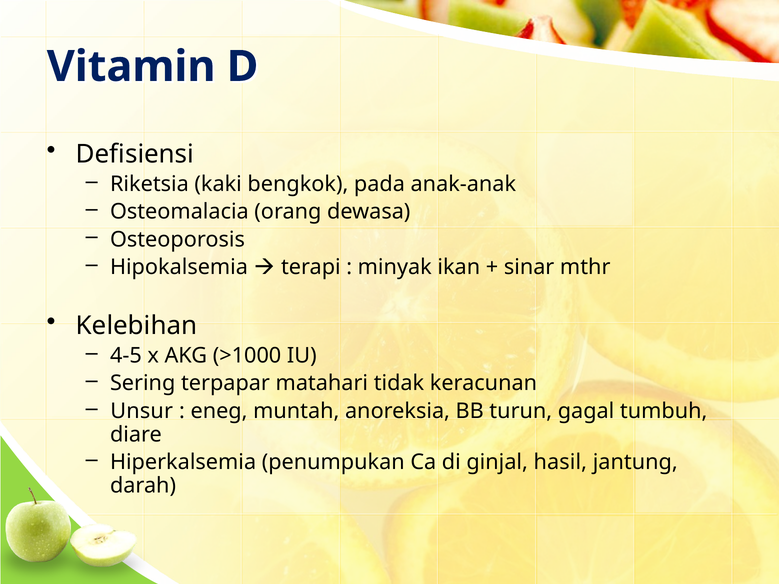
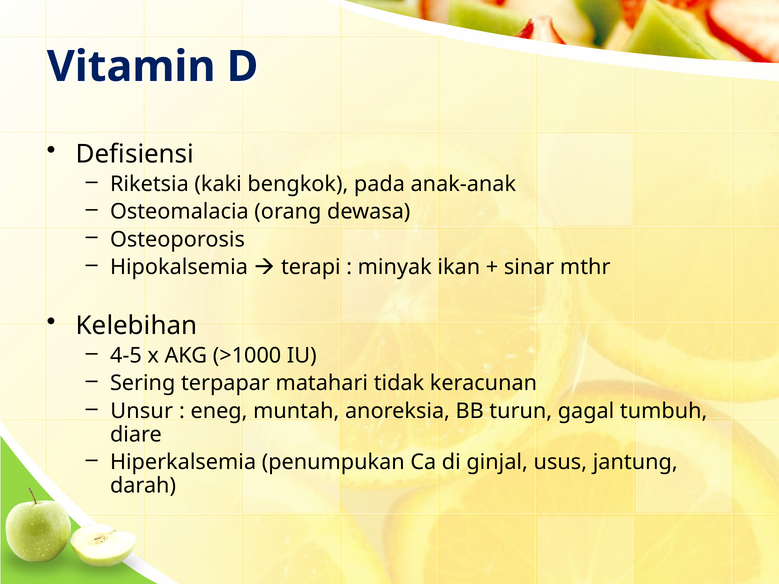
hasil: hasil -> usus (560, 462)
